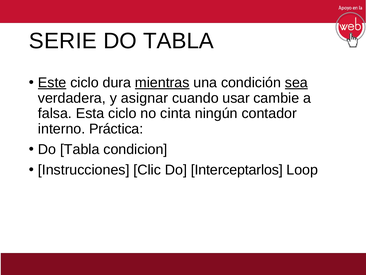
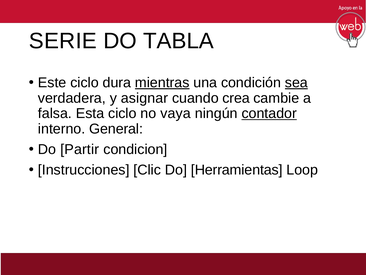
Este underline: present -> none (52, 83)
usar: usar -> crea (236, 98)
cinta: cinta -> vaya (176, 113)
contador underline: none -> present (269, 113)
Práctica: Práctica -> General (116, 129)
Tabla: Tabla -> Partir (80, 149)
Interceptarlos: Interceptarlos -> Herramientas (237, 170)
